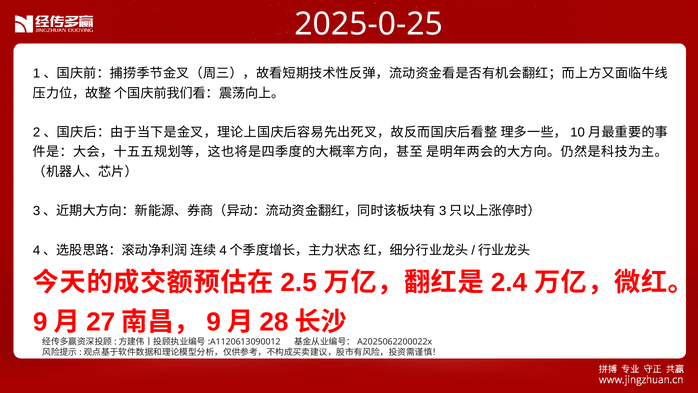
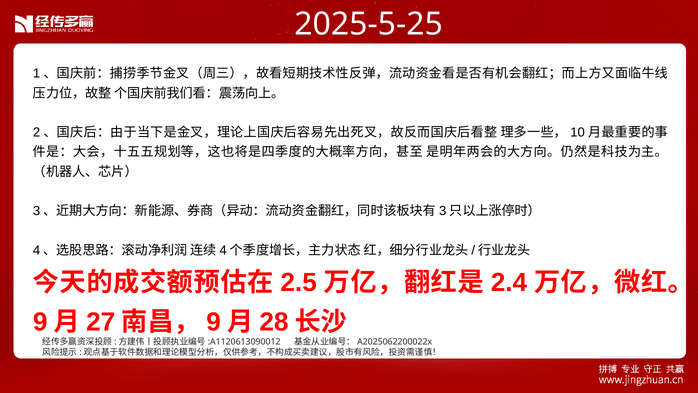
2025-0-25: 2025-0-25 -> 2025-5-25 (369, 24)
